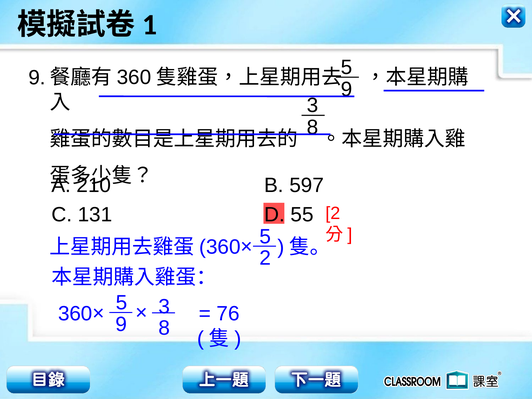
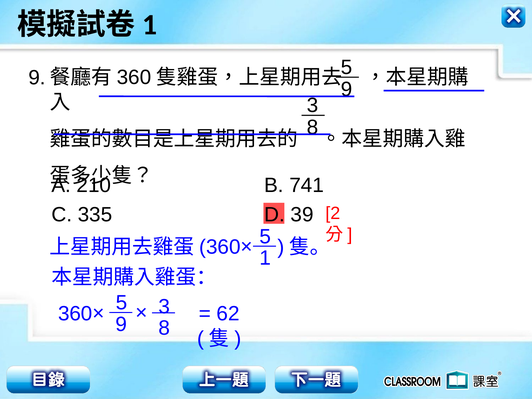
597: 597 -> 741 (307, 185)
131: 131 -> 335 (95, 215)
55: 55 -> 39 (302, 215)
2: 2 -> 1 (265, 258)
76: 76 -> 62 (228, 314)
